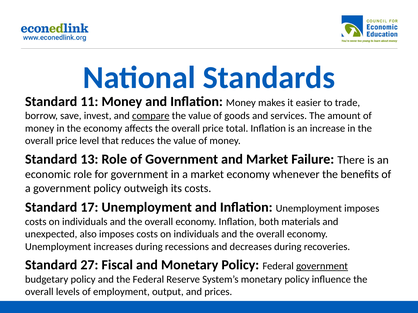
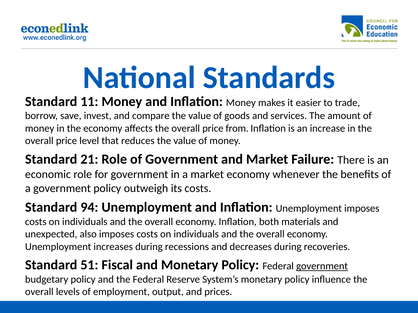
compare underline: present -> none (151, 116)
total: total -> from (237, 129)
13: 13 -> 21 (89, 159)
17: 17 -> 94 (89, 208)
27: 27 -> 51 (89, 265)
